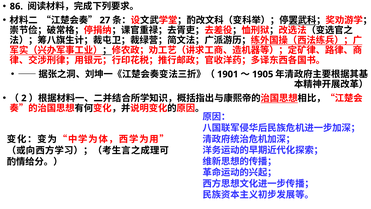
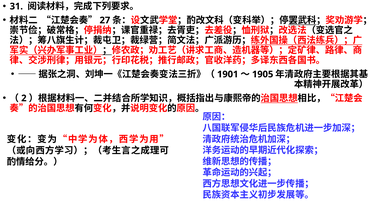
86: 86 -> 31 (16, 6)
